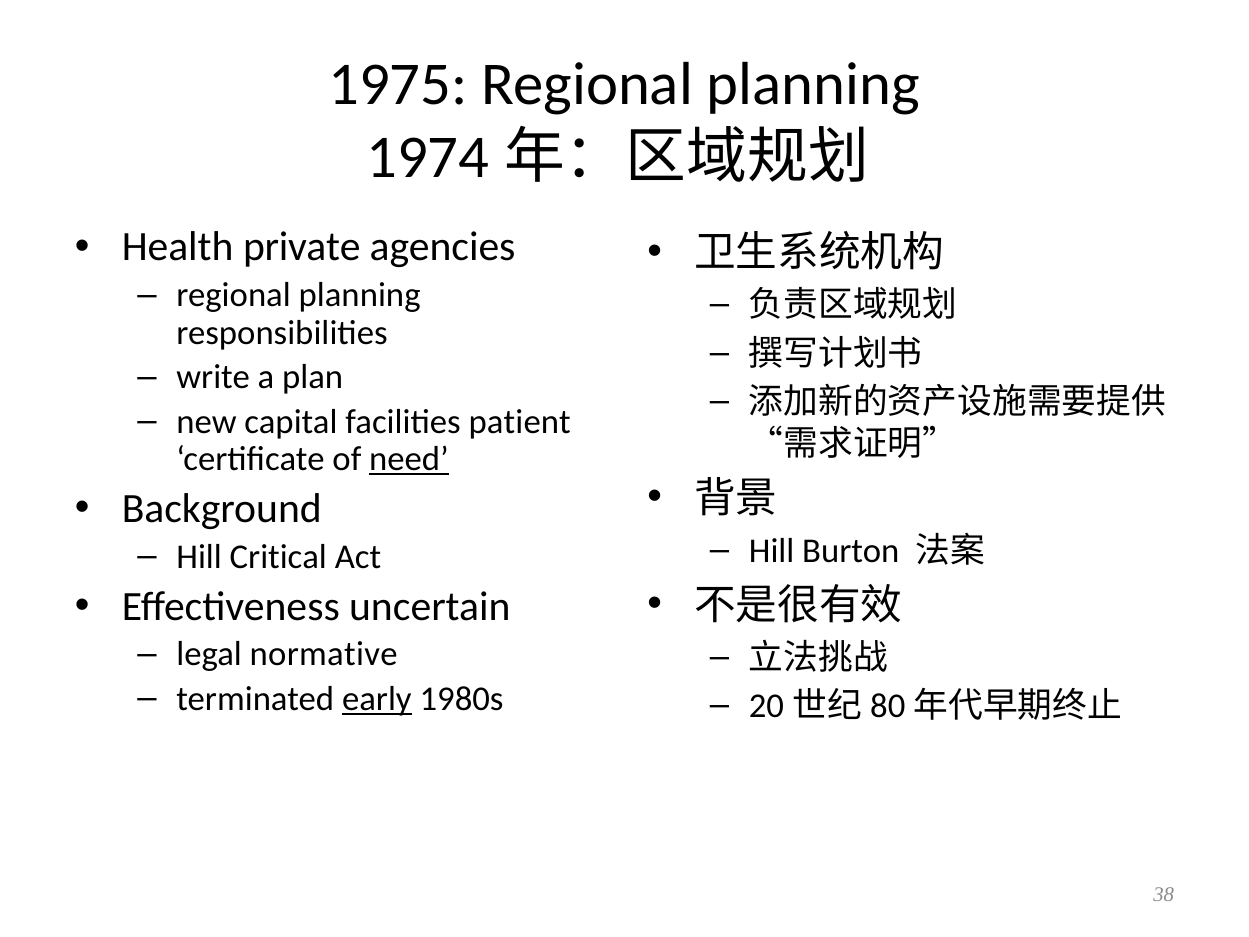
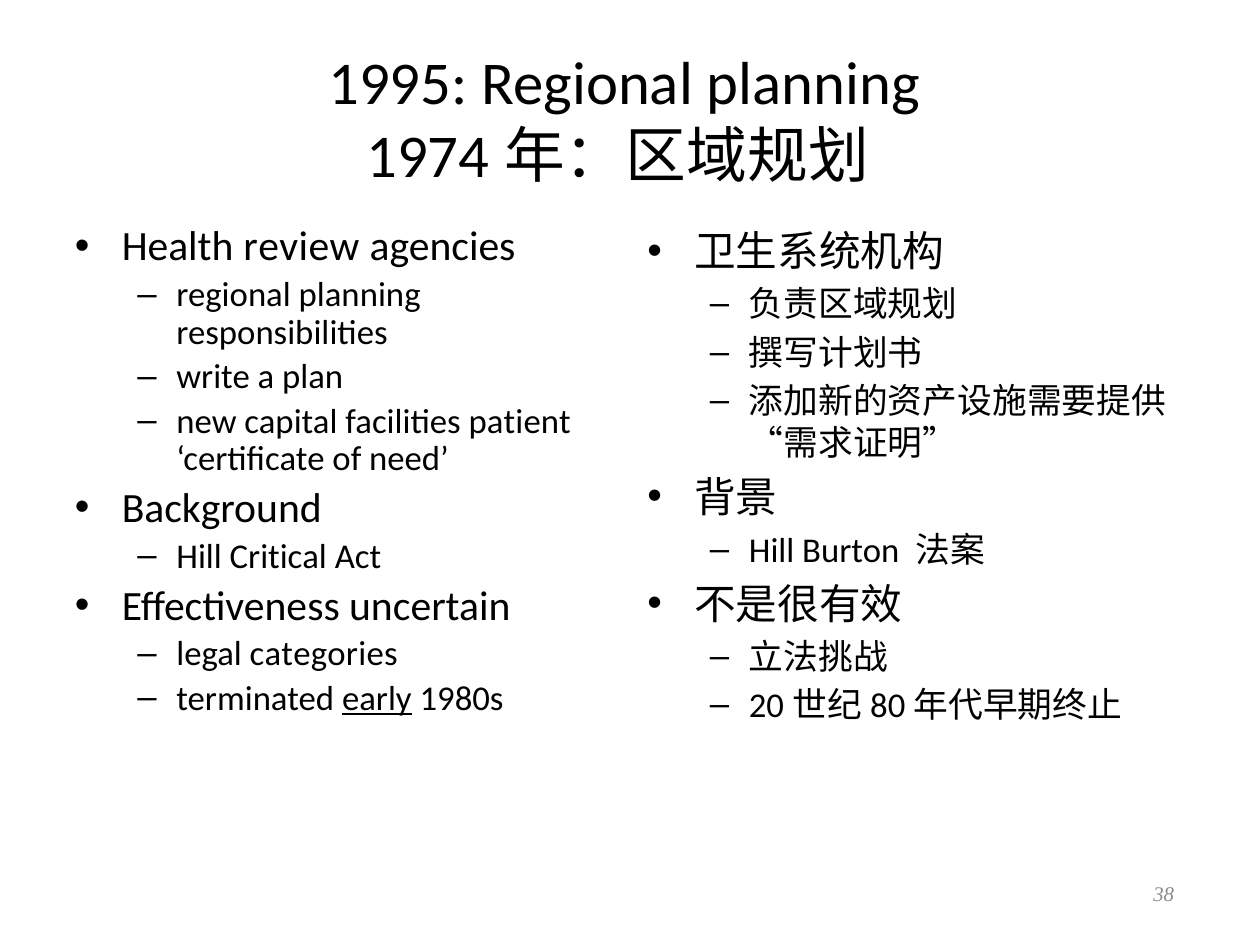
1975: 1975 -> 1995 (398, 84)
private: private -> review (301, 247)
need underline: present -> none (409, 459)
normative: normative -> categories (324, 654)
